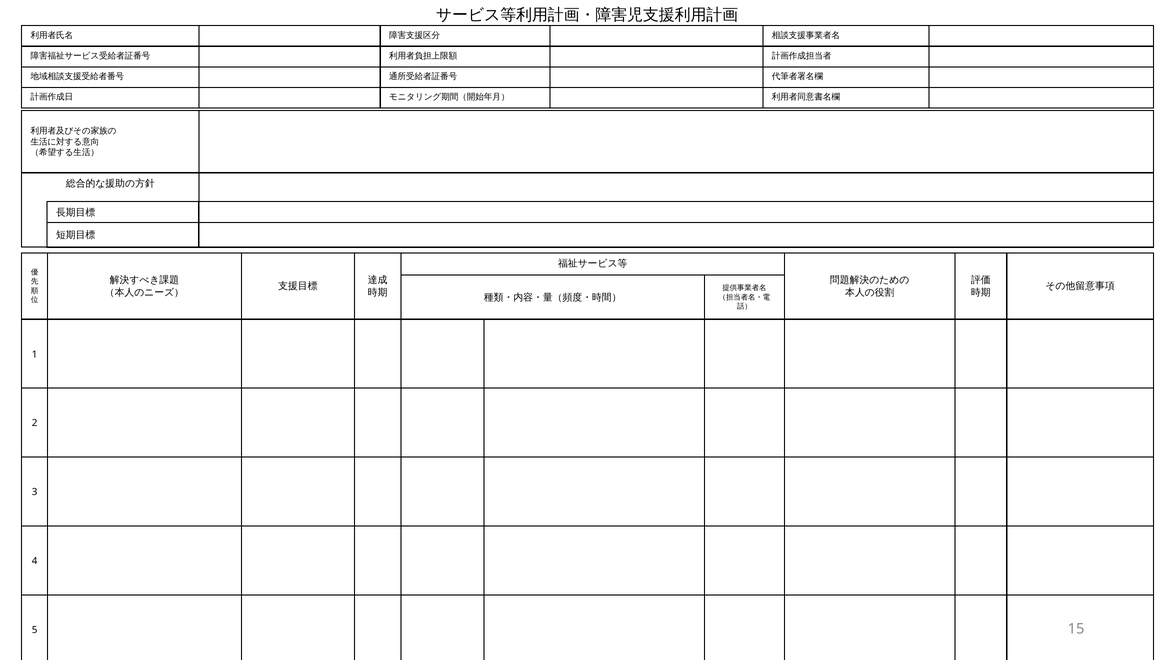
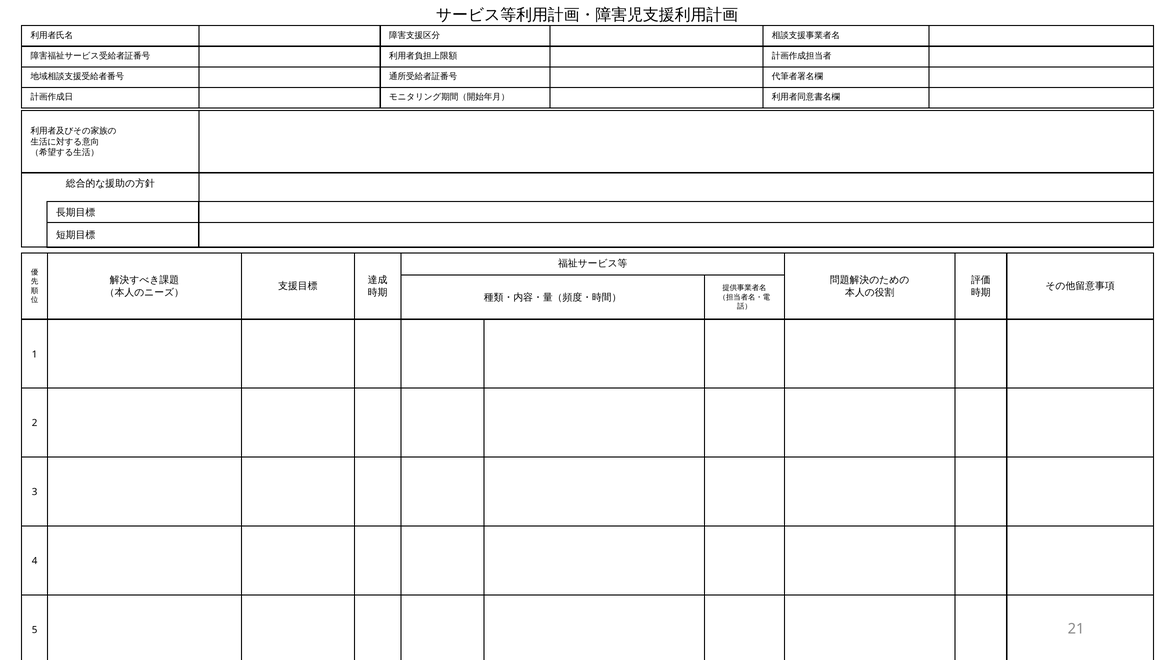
15: 15 -> 21 (1076, 629)
